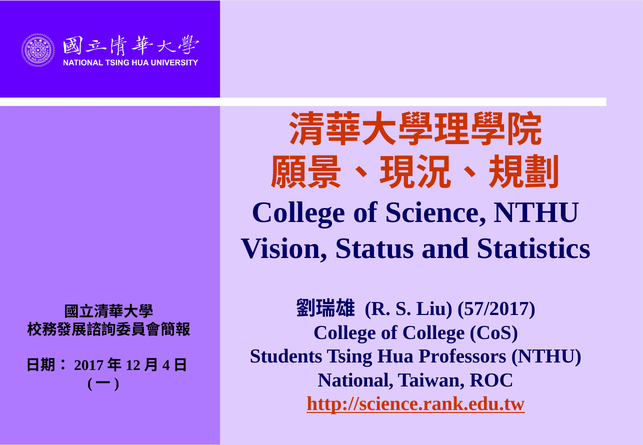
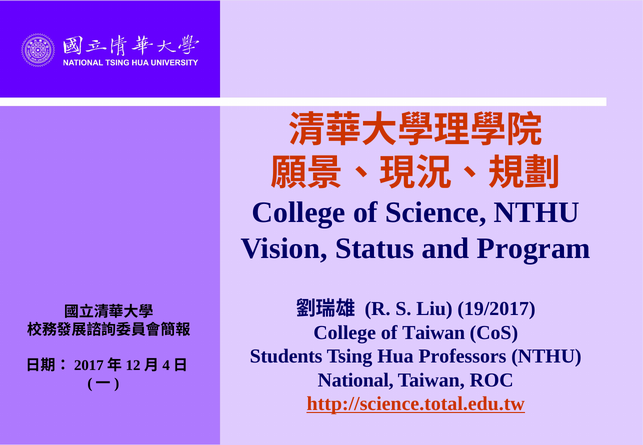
Statistics: Statistics -> Program (534, 248)
57/2017: 57/2017 -> 19/2017 (497, 309)
of College: College -> Taiwan (434, 333)
http://science.rank.edu.tw: http://science.rank.edu.tw -> http://science.total.edu.tw (416, 404)
